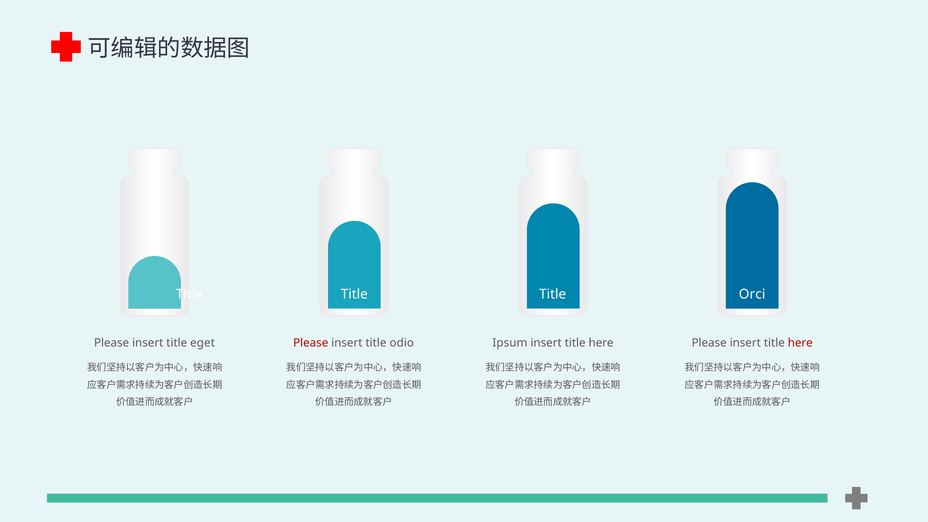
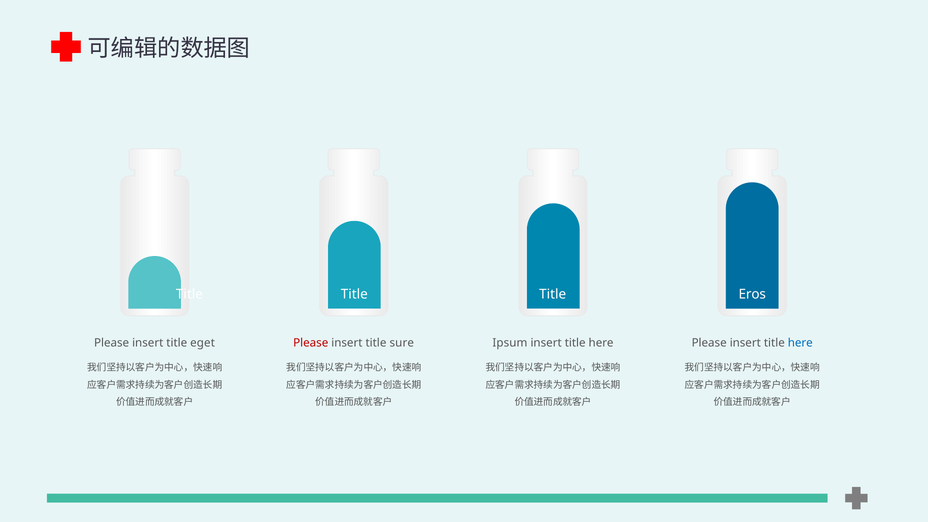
Orci: Orci -> Eros (752, 294)
odio: odio -> sure (402, 343)
here colour: red -> blue (800, 343)
